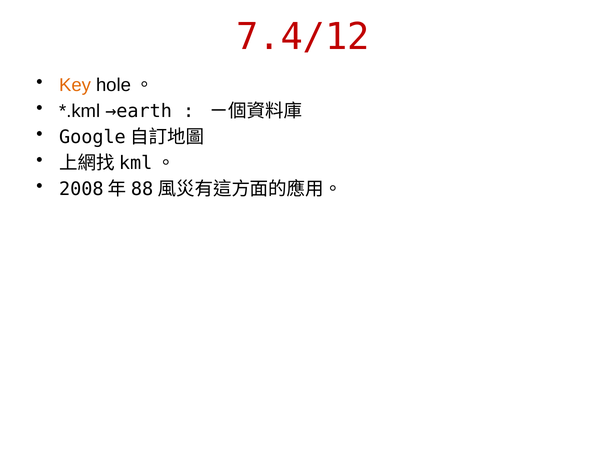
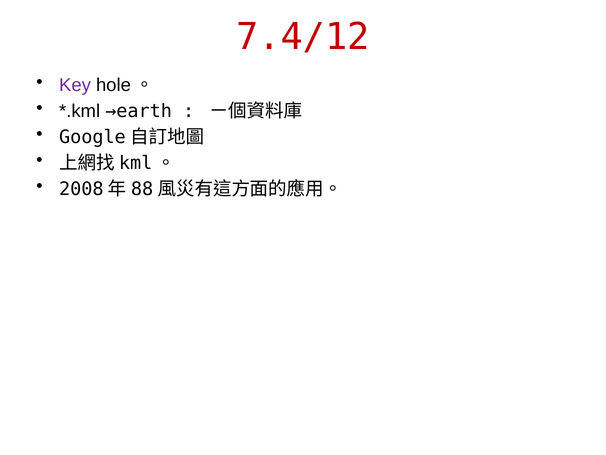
Key colour: orange -> purple (75, 85)
